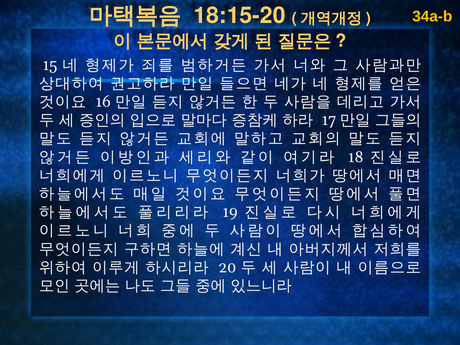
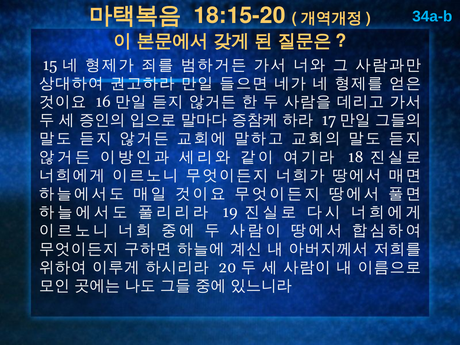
34a-b colour: yellow -> light blue (432, 16)
